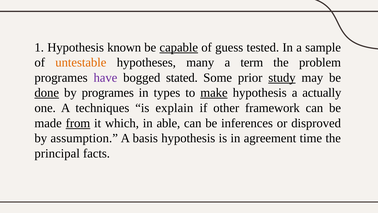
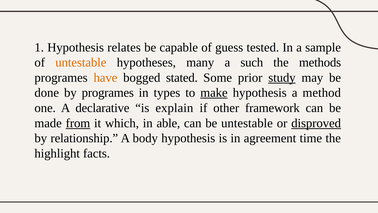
known: known -> relates (124, 47)
capable underline: present -> none (179, 47)
term: term -> such (252, 62)
problem: problem -> methods (320, 62)
have colour: purple -> orange (105, 78)
done underline: present -> none (47, 93)
actually: actually -> method (322, 93)
techniques: techniques -> declarative (102, 108)
be inferences: inferences -> untestable (247, 123)
disproved underline: none -> present (316, 123)
assumption: assumption -> relationship (84, 138)
basis: basis -> body (145, 138)
principal: principal -> highlight (57, 153)
